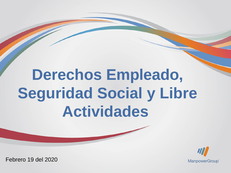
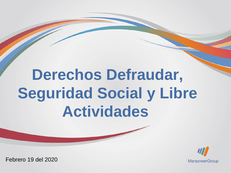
Empleado: Empleado -> Defraudar (145, 75)
